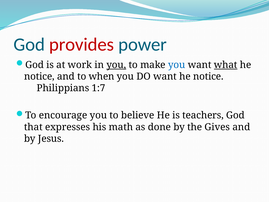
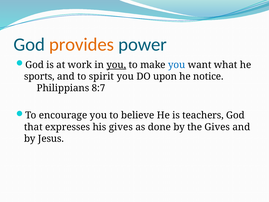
provides colour: red -> orange (82, 44)
what underline: present -> none (226, 65)
notice: notice -> sports (39, 76)
when: when -> spirit (101, 76)
DO want: want -> upon (165, 76)
1:7: 1:7 -> 8:7 (99, 88)
his math: math -> gives (121, 127)
